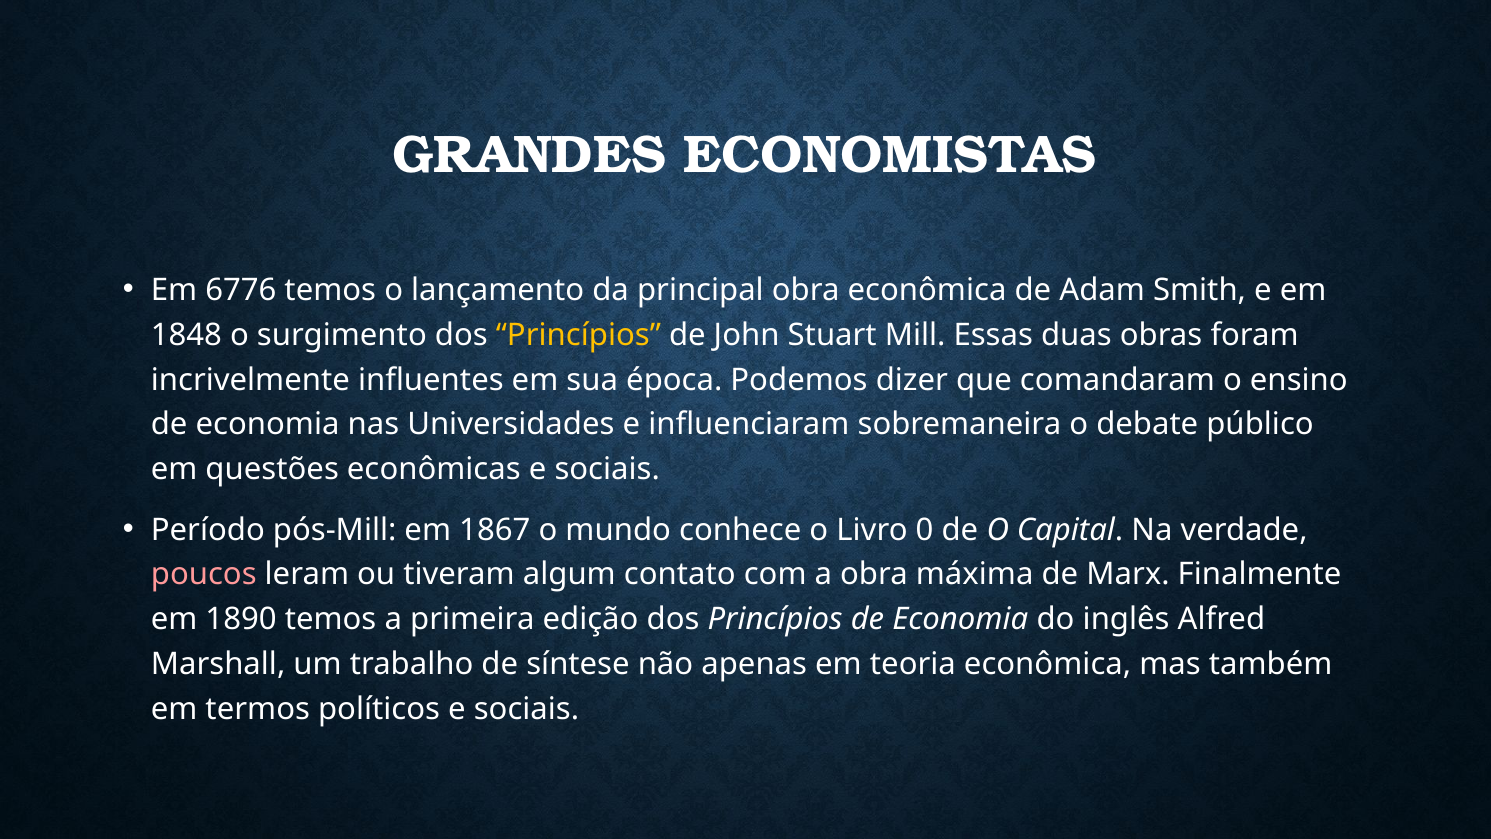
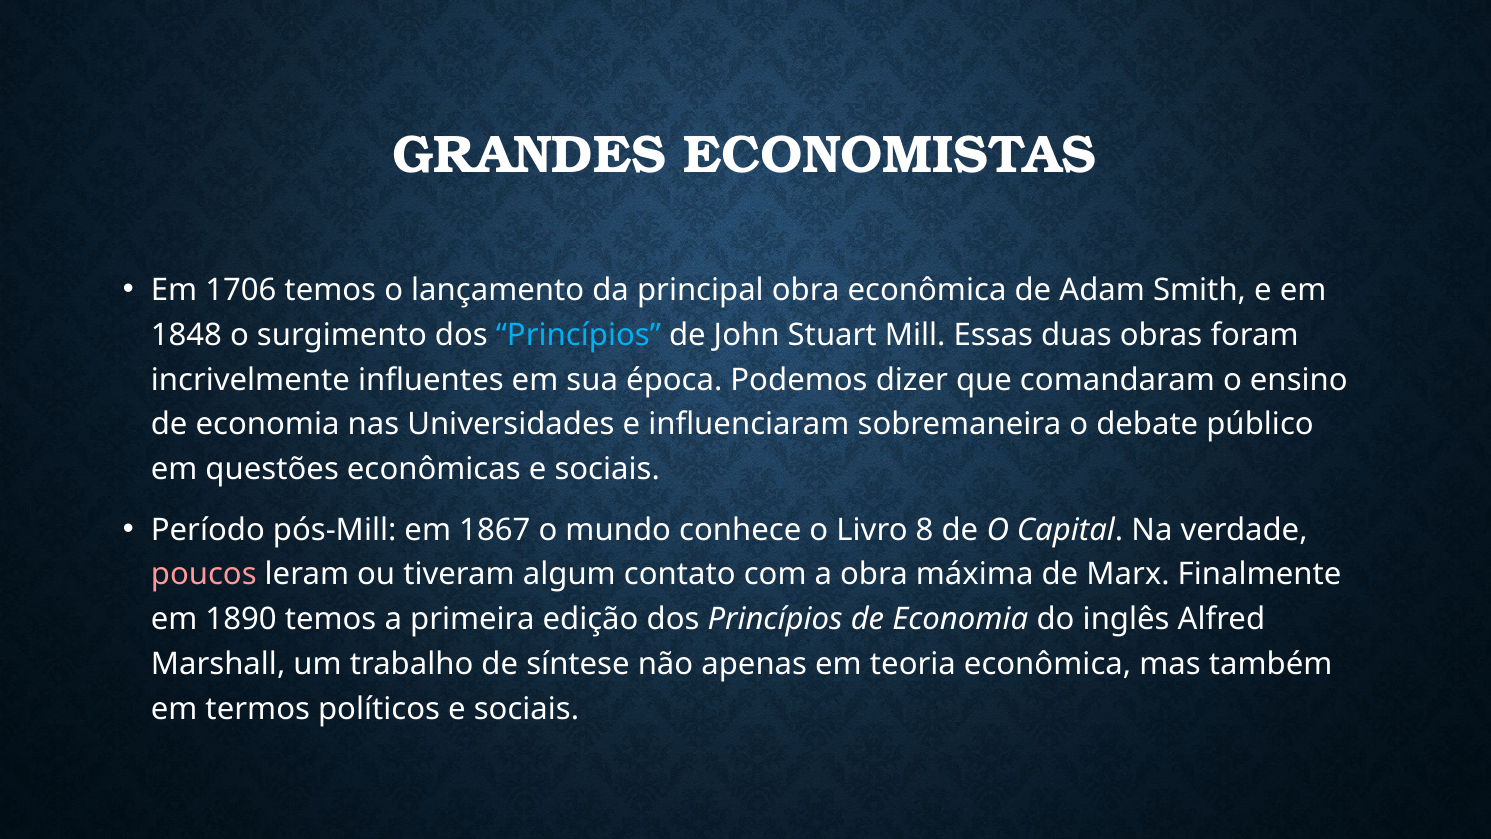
6776: 6776 -> 1706 (241, 290)
Princípios colour: yellow -> light blue (578, 335)
0: 0 -> 8 (925, 530)
